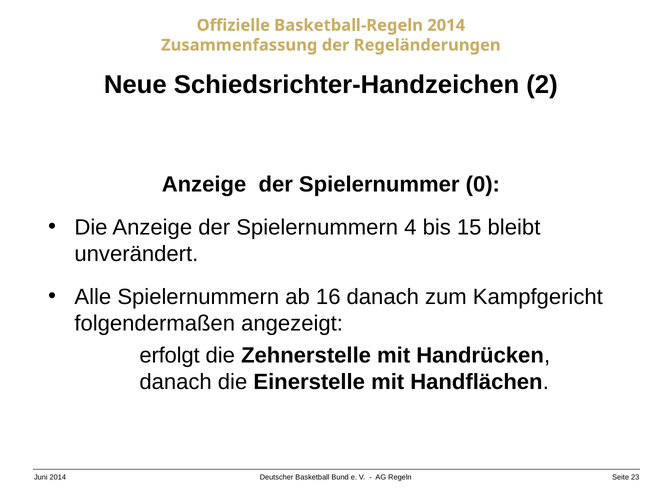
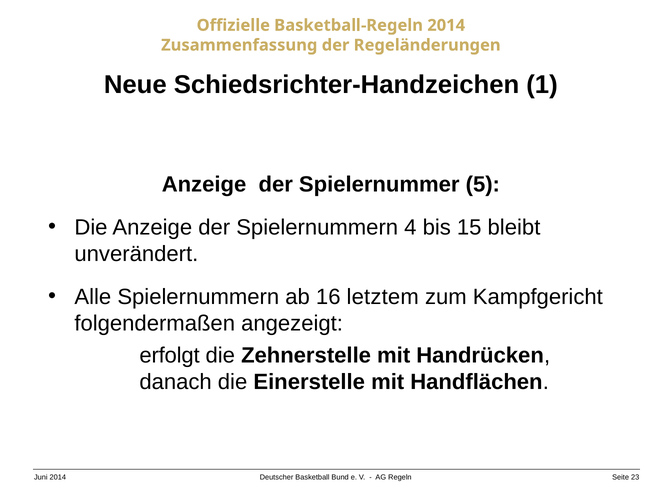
2: 2 -> 1 (542, 85)
0: 0 -> 5 (483, 185)
16 danach: danach -> letztem (383, 297)
